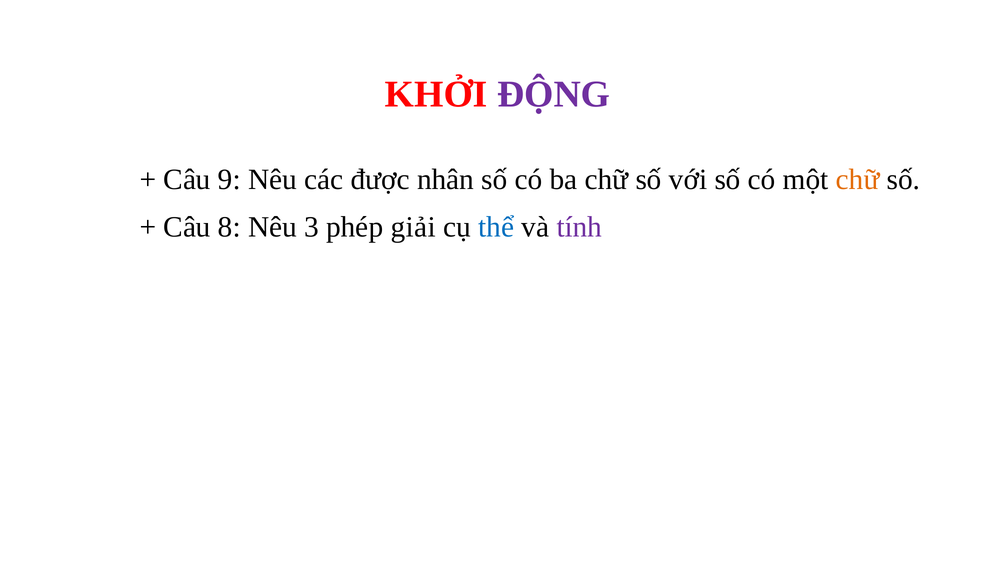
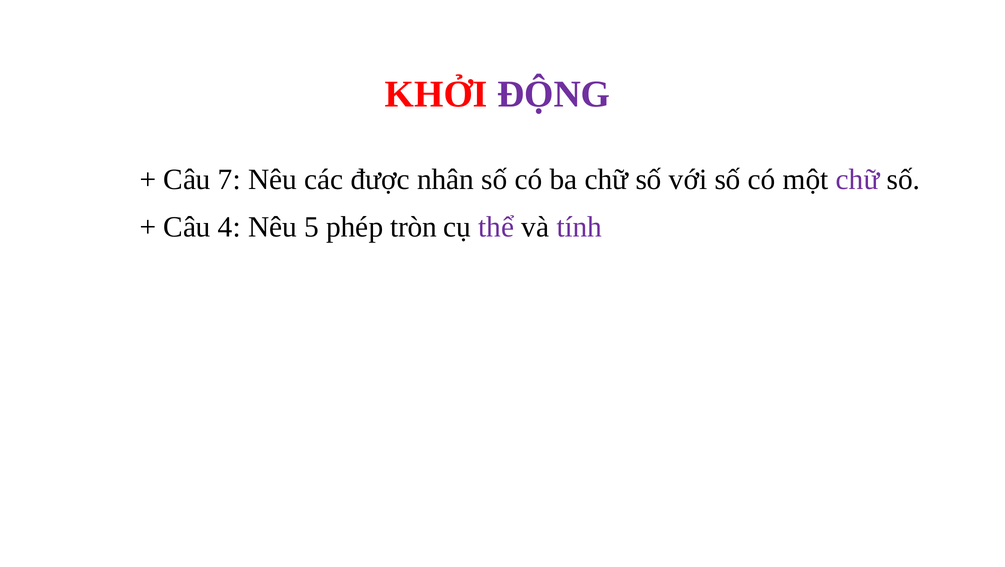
9: 9 -> 7 (229, 180)
chữ colour: orange -> purple (858, 180)
8: 8 -> 4 (229, 227)
3: 3 -> 5 (312, 227)
giải: giải -> tròn (414, 227)
thể colour: blue -> purple (496, 227)
